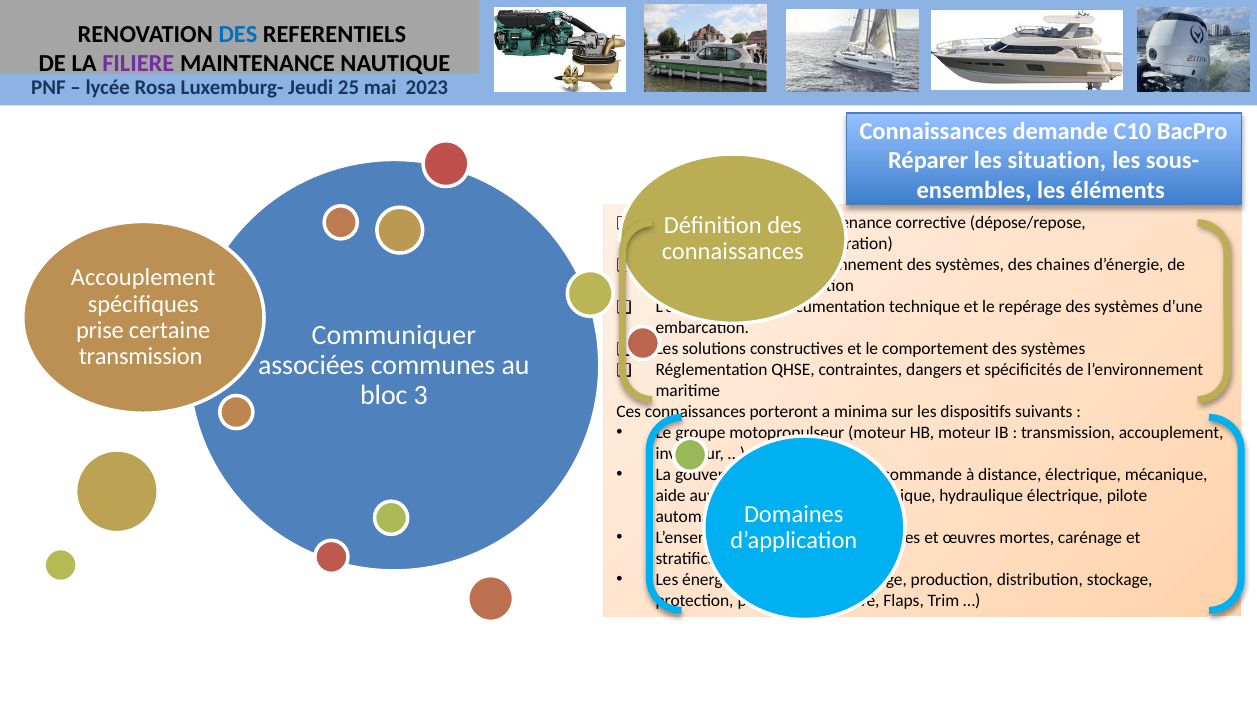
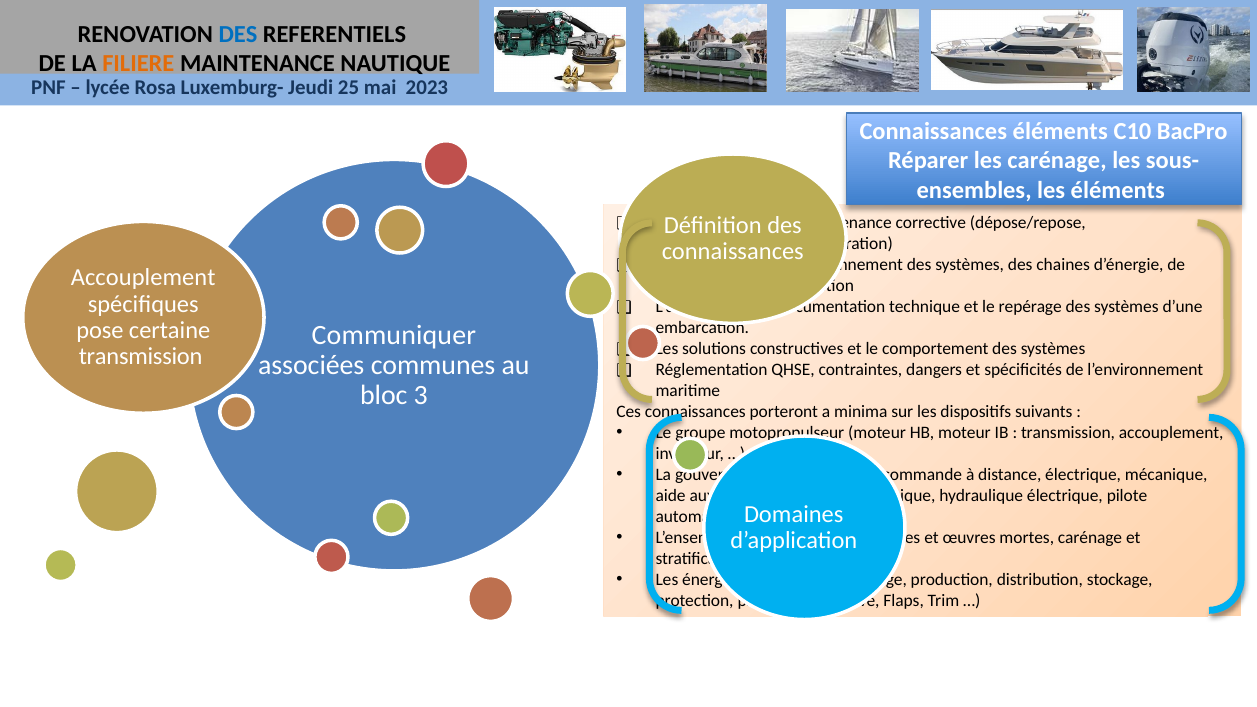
FILIERE colour: purple -> orange (138, 64)
Connaissances demande: demande -> éléments (1060, 131)
les situation: situation -> carénage (1057, 161)
prise: prise -> pose (100, 330)
